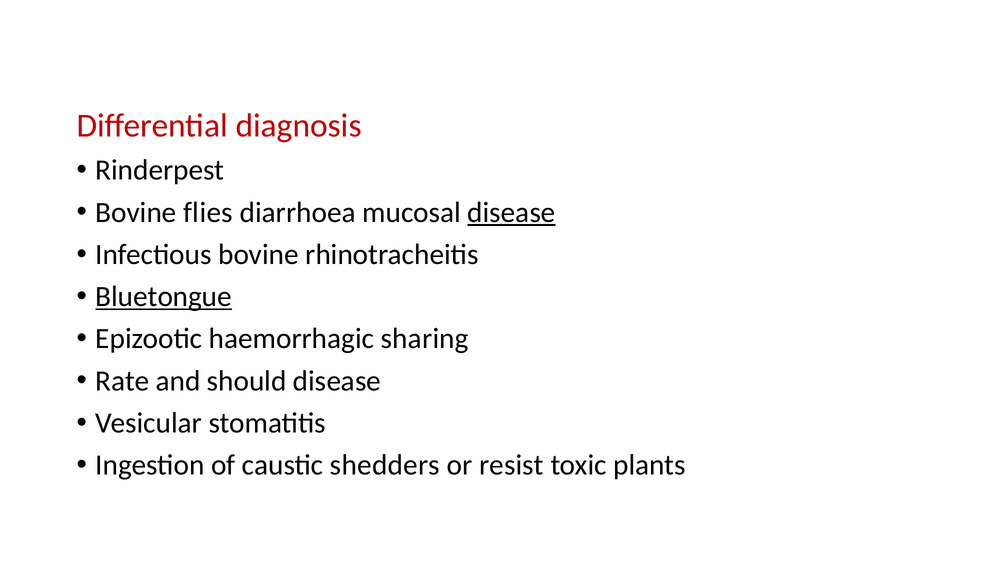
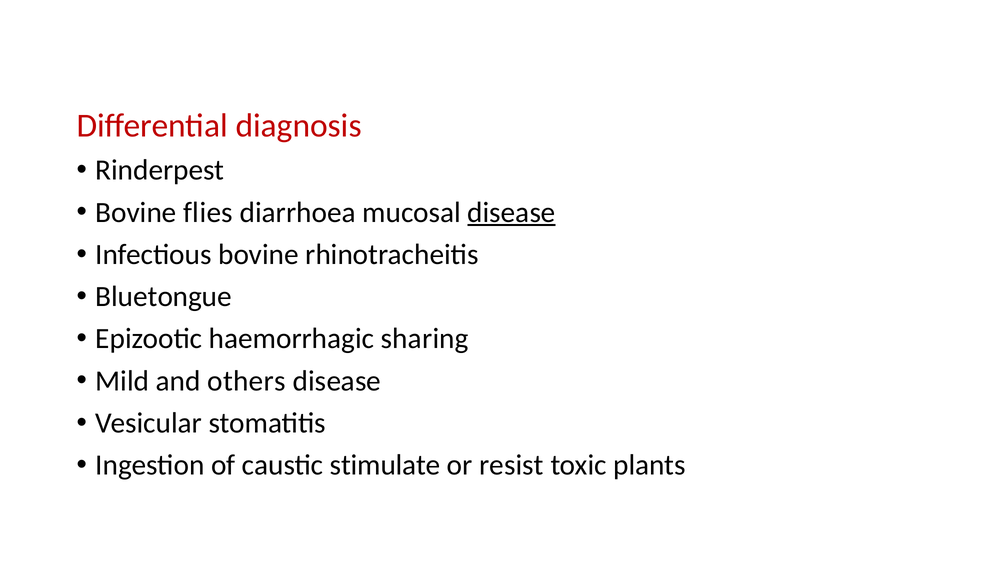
Bluetongue underline: present -> none (164, 296)
Rate: Rate -> Mild (122, 380)
should: should -> others (247, 380)
shedders: shedders -> stimulate (385, 465)
